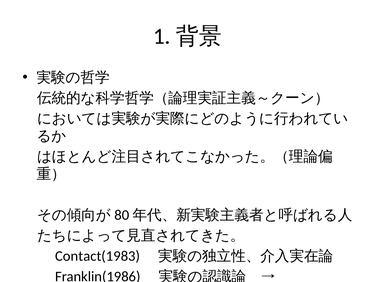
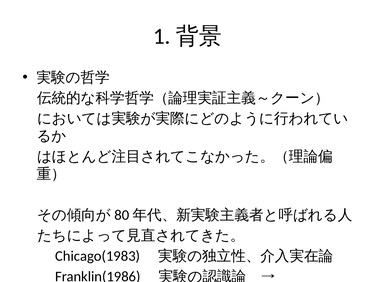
Contact(1983: Contact(1983 -> Chicago(1983 (98, 255)
